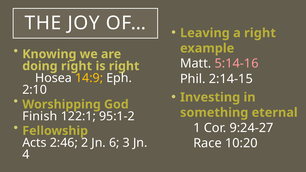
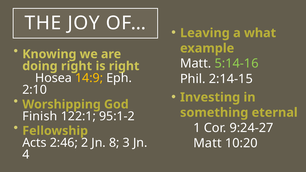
a right: right -> what (260, 33)
5:14-16 colour: pink -> light green (237, 64)
6: 6 -> 8 (114, 143)
Race: Race -> Matt (207, 143)
